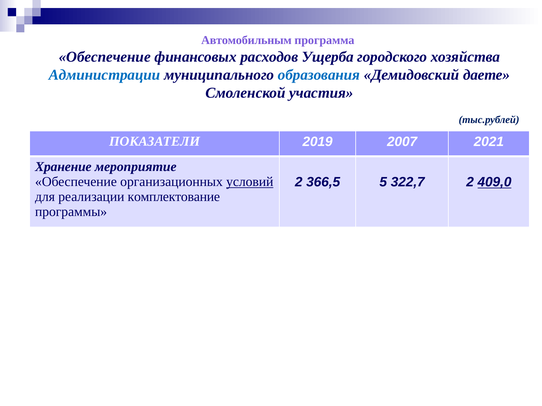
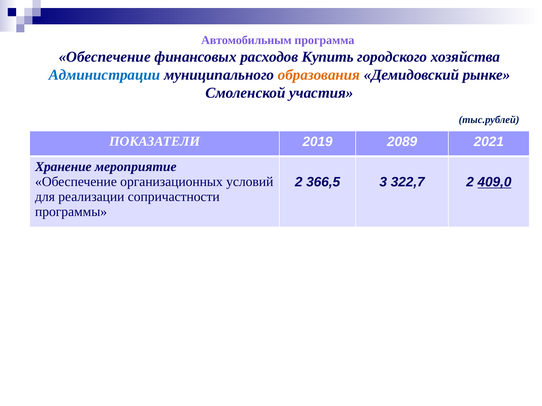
Ущерба: Ущерба -> Купить (328, 57)
образования colour: blue -> orange (319, 75)
даете: даете -> рынке (487, 75)
2007: 2007 -> 2089 (402, 142)
условий underline: present -> none (250, 182)
5: 5 -> 3 (383, 182)
комплектование: комплектование -> сопричастности (174, 197)
